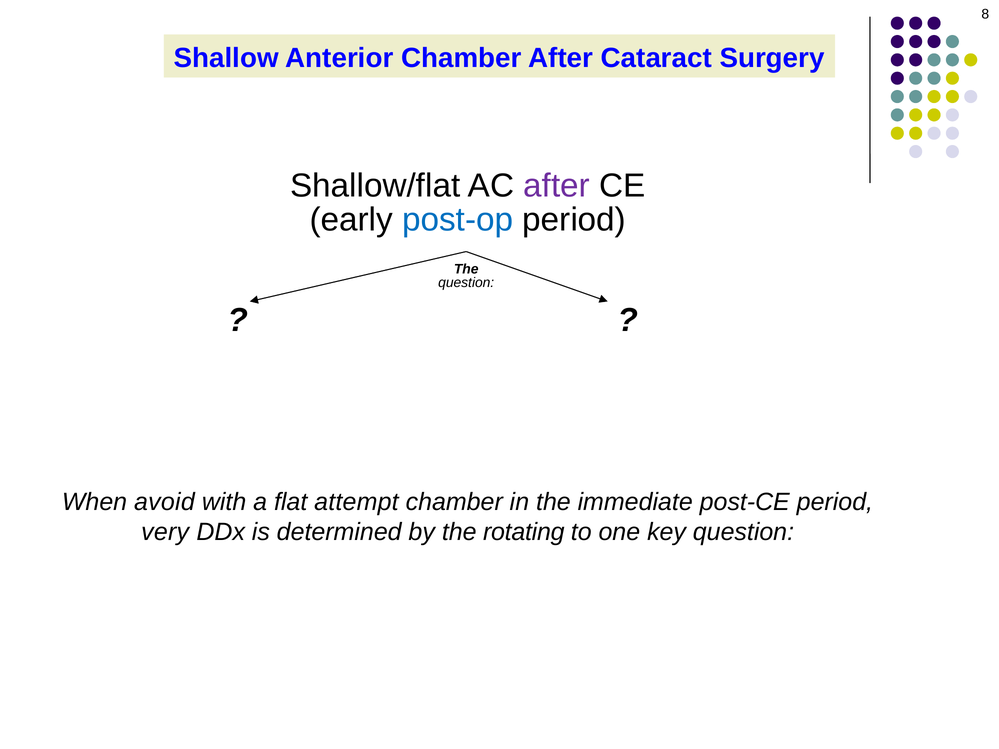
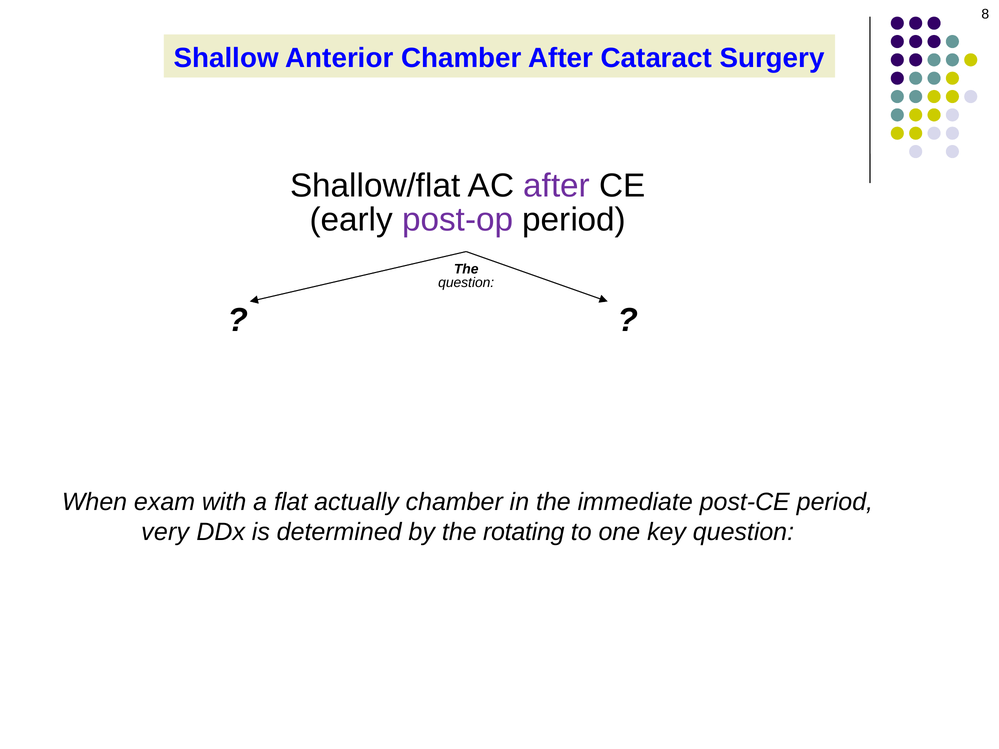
post-op colour: blue -> purple (458, 220)
avoid: avoid -> exam (165, 502)
attempt: attempt -> actually (357, 502)
